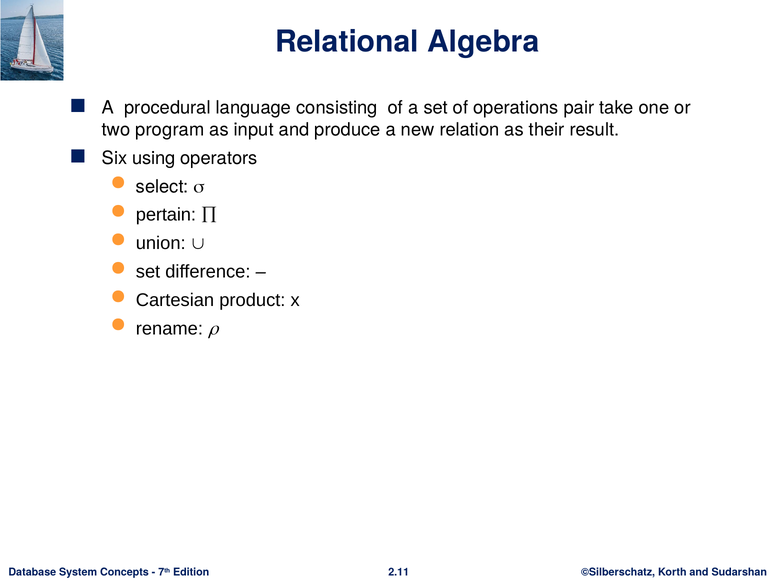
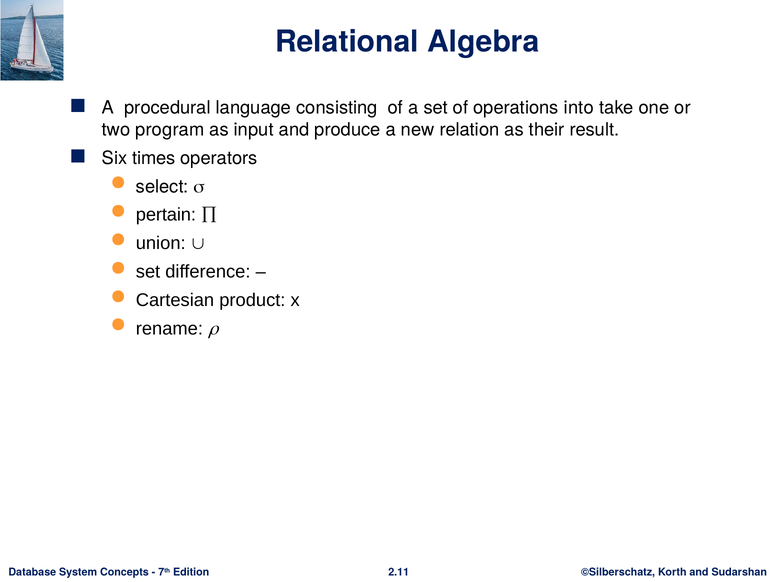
pair: pair -> into (579, 107)
using: using -> times (154, 158)
